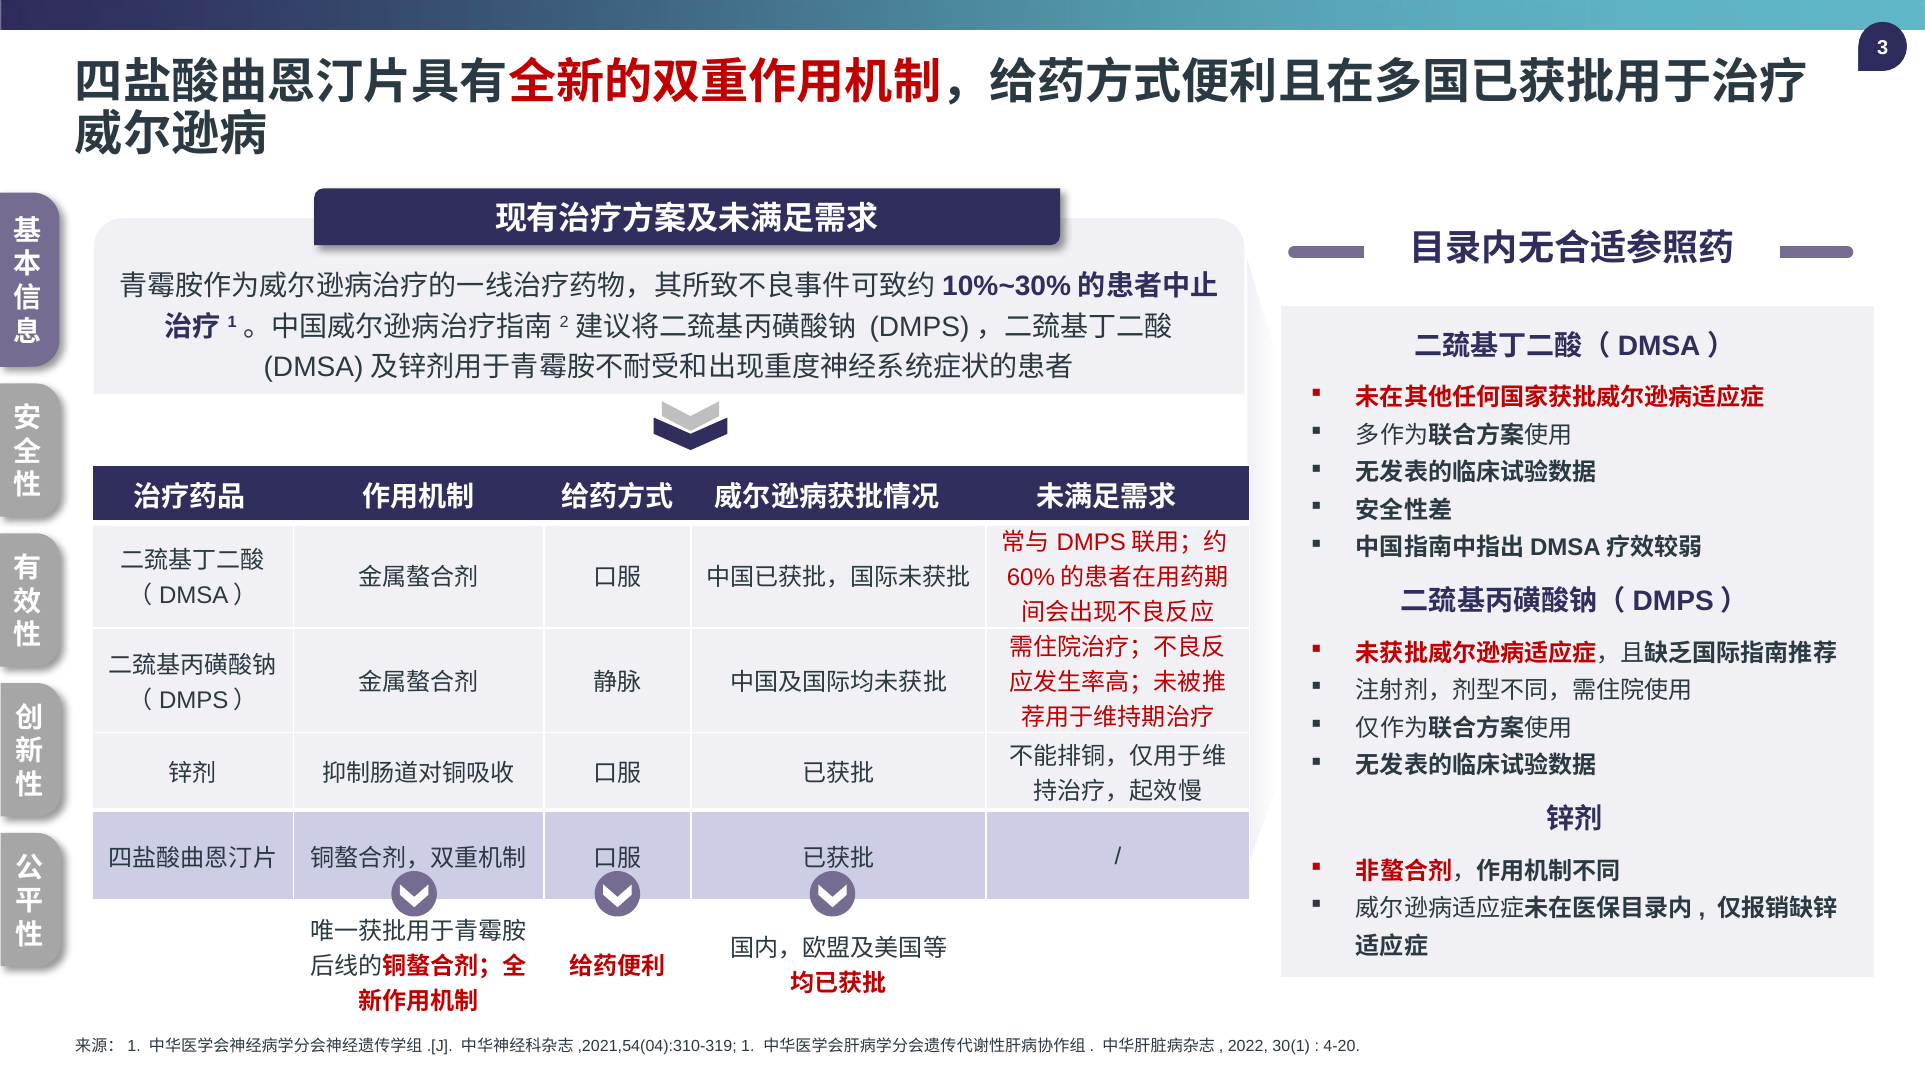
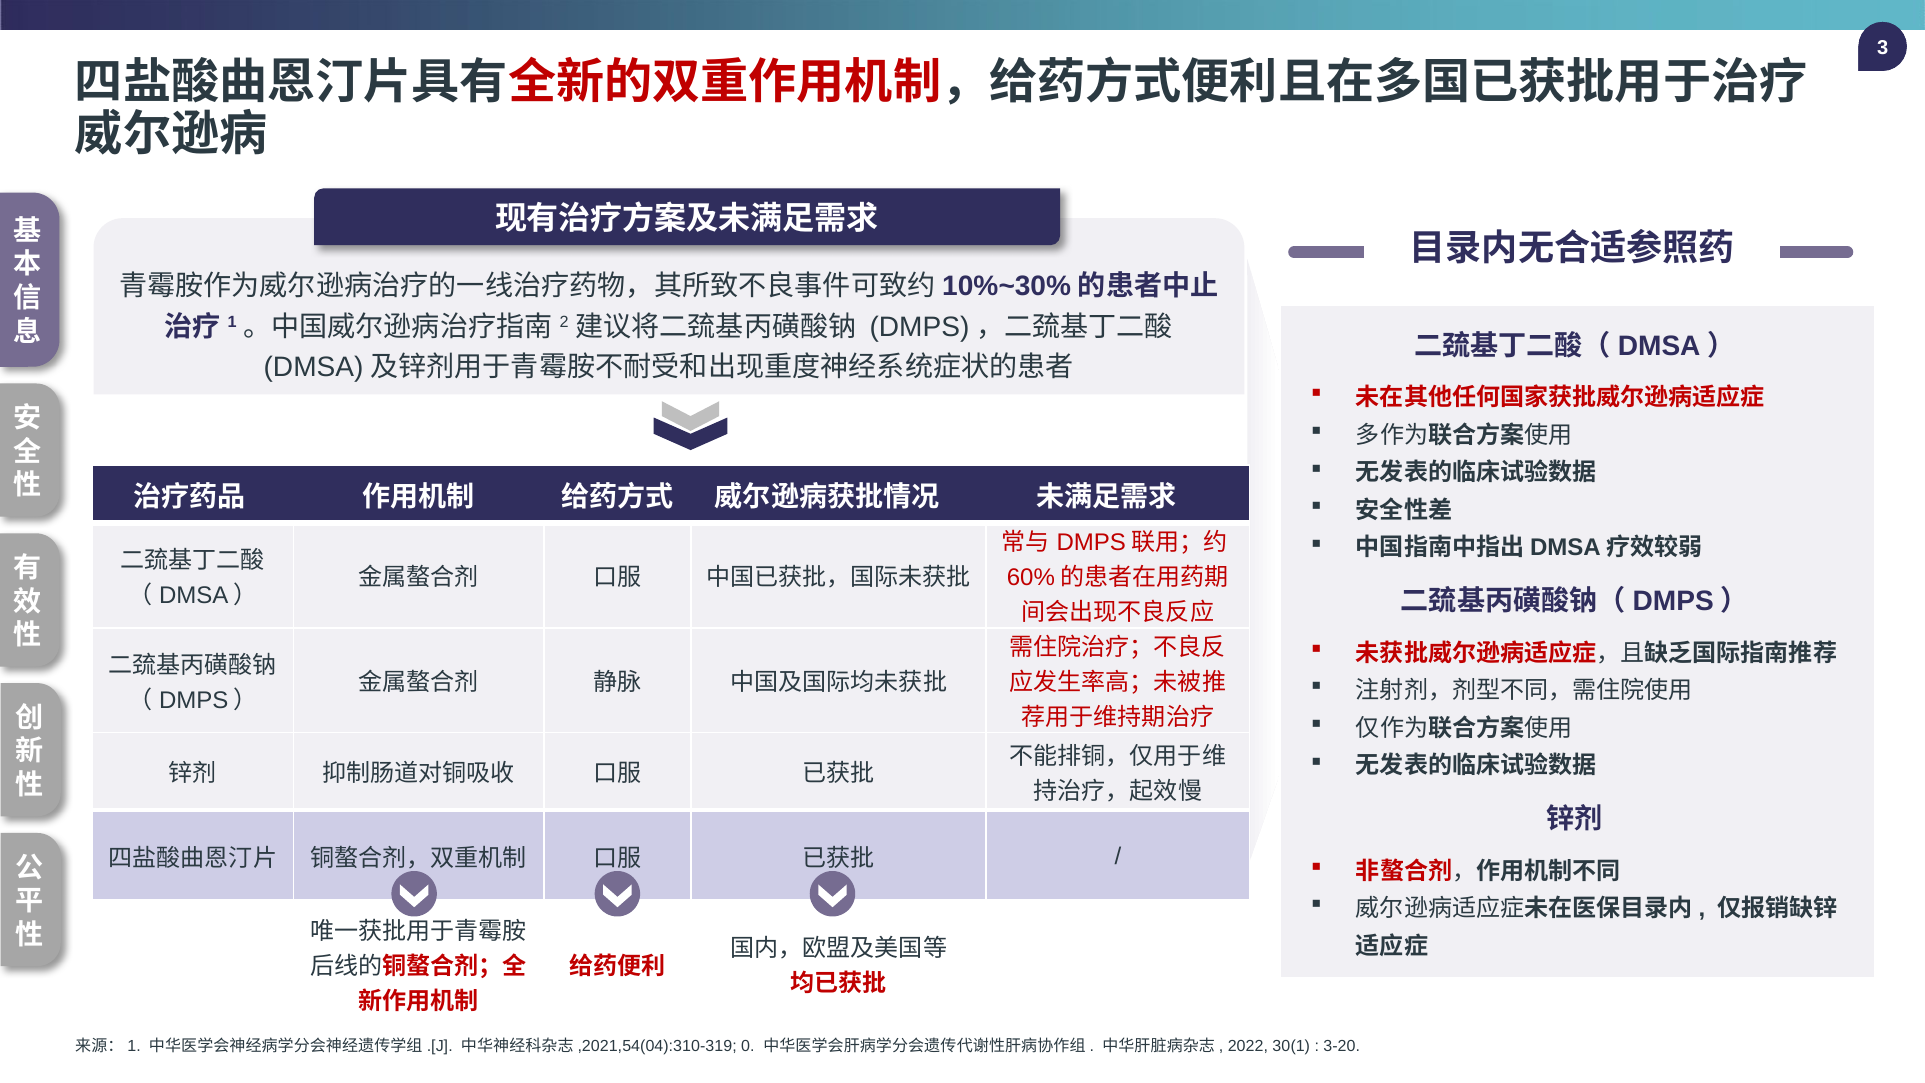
1: 1 -> 0 (748, 1046)
4-20: 4-20 -> 3-20 (1342, 1046)
